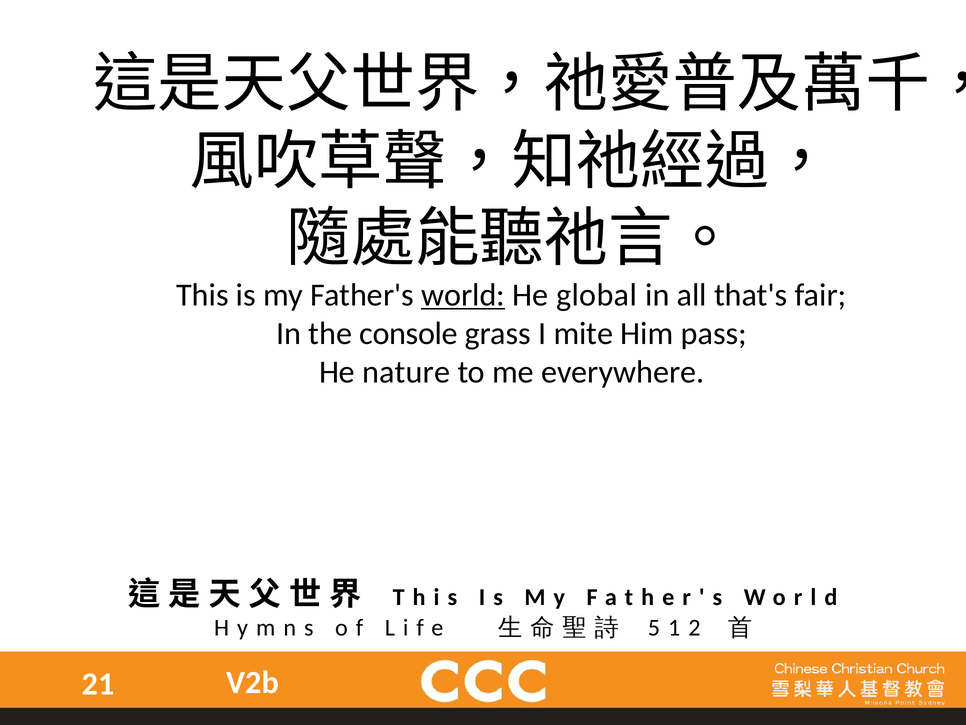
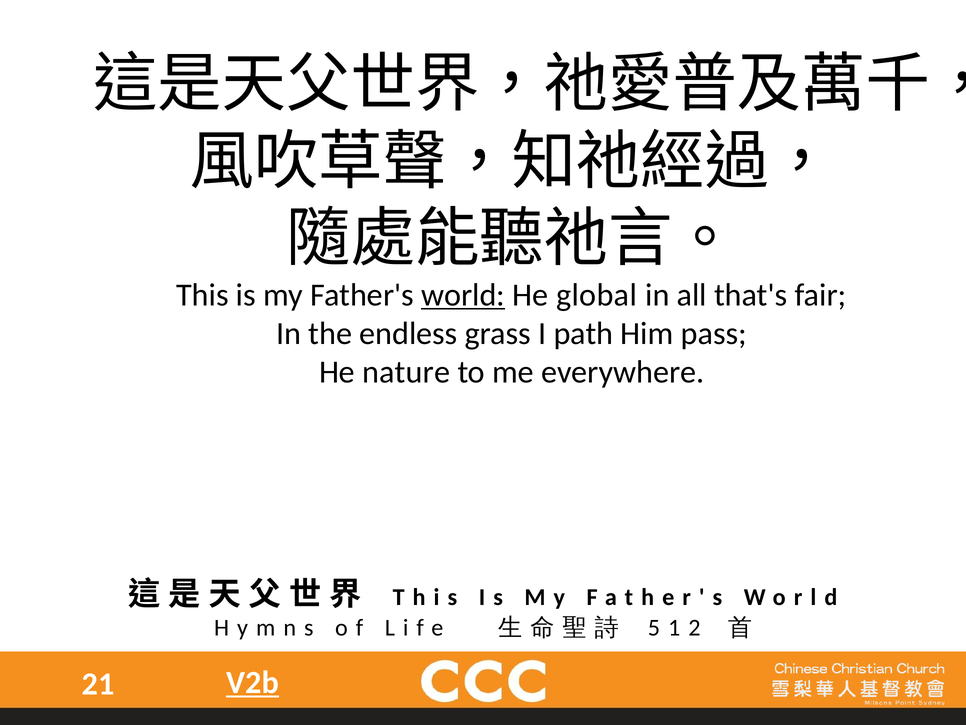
console: console -> endless (408, 333)
mite: mite -> path (583, 333)
V2b underline: none -> present (253, 682)
